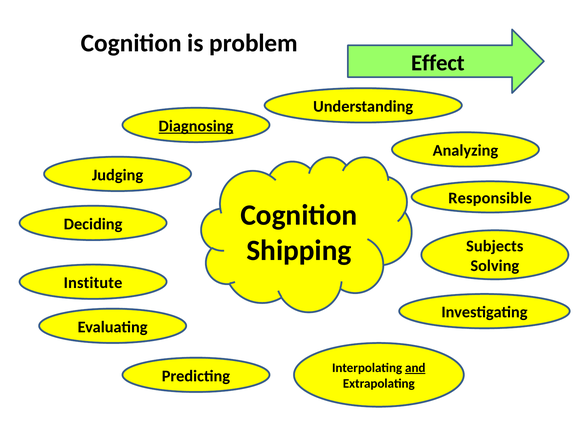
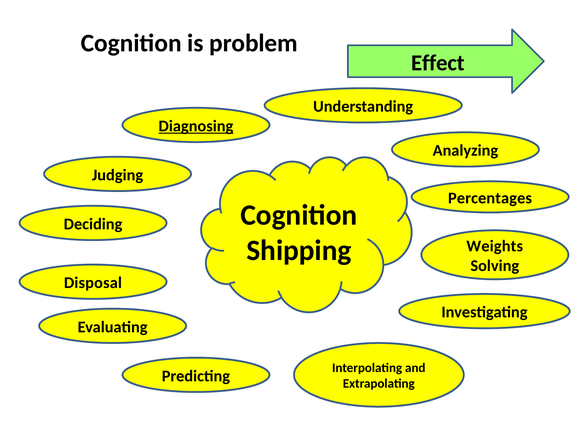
Responsible: Responsible -> Percentages (490, 198)
Subjects: Subjects -> Weights (495, 246)
Institute: Institute -> Disposal (93, 283)
and underline: present -> none (415, 368)
